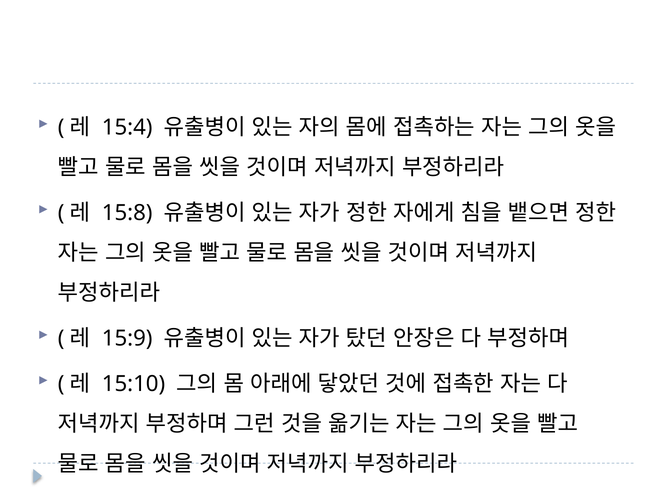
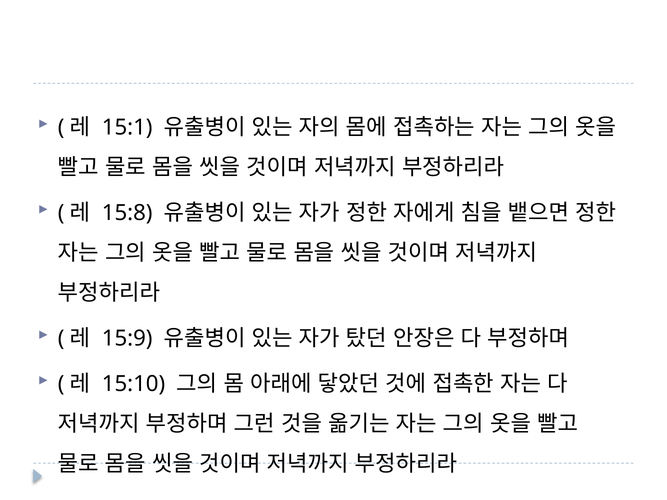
15:4: 15:4 -> 15:1 (127, 127)
